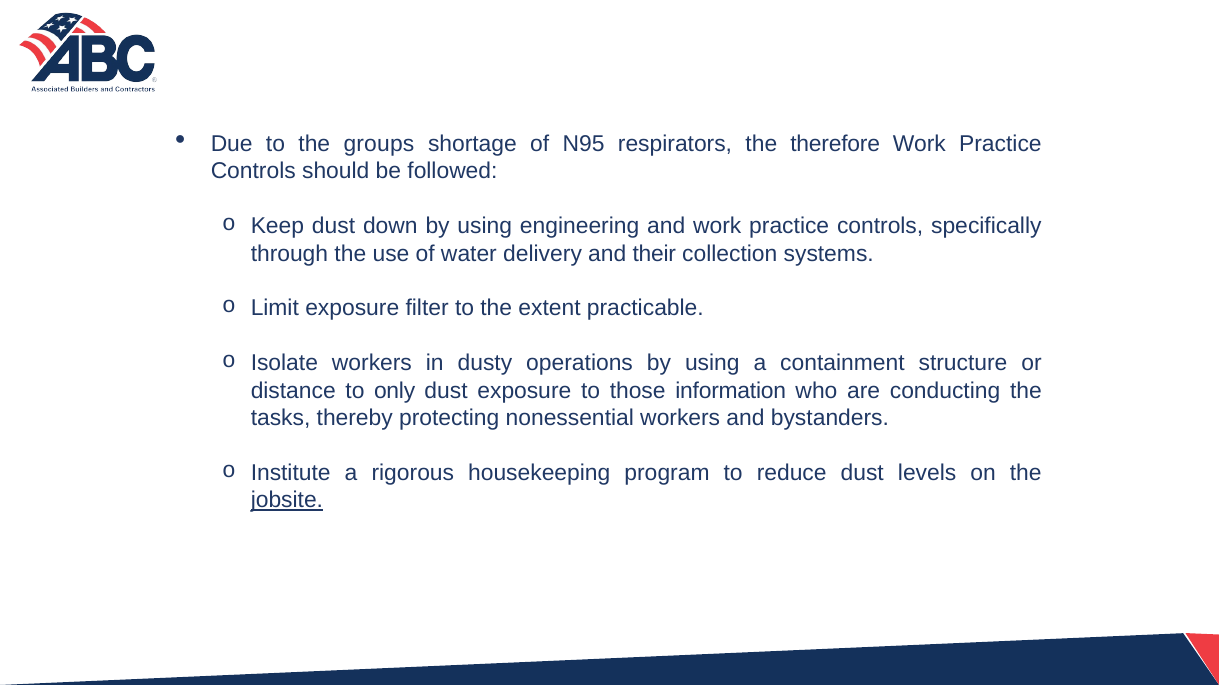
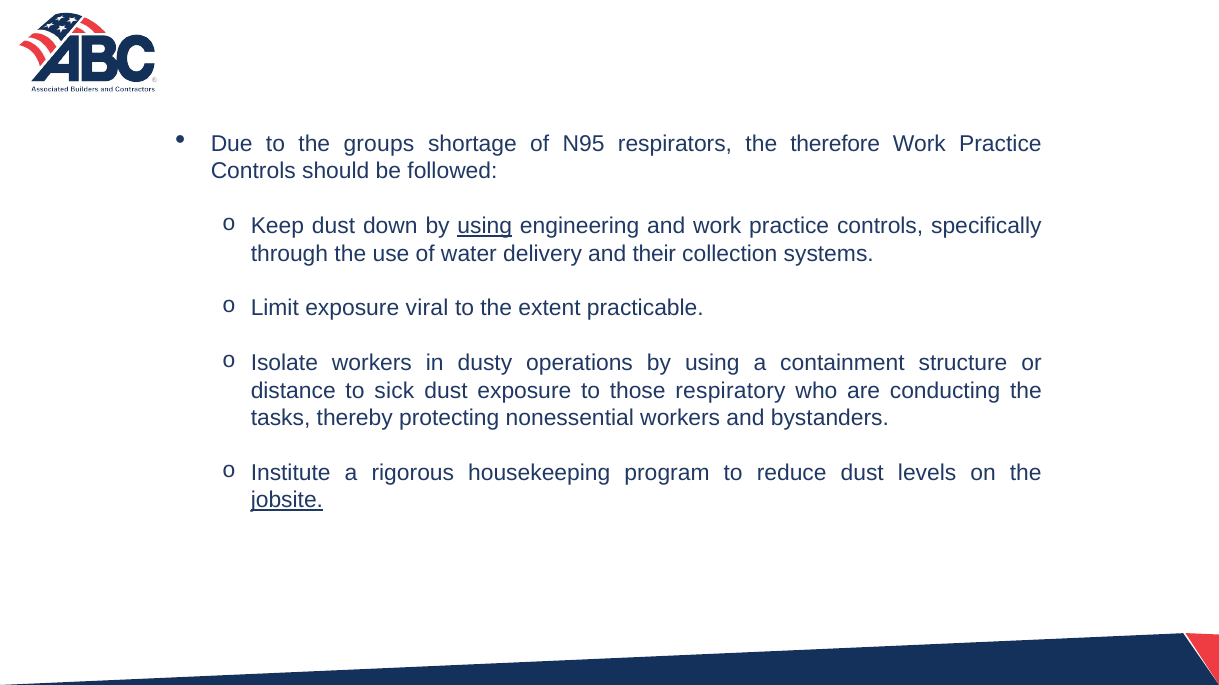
using underline: none -> present (485, 226)
filter: filter -> viral (427, 309)
only: only -> sick (394, 391)
information: information -> respiratory (730, 391)
